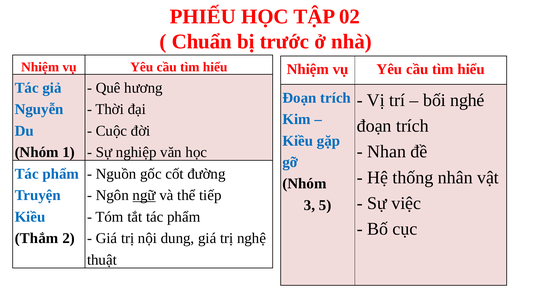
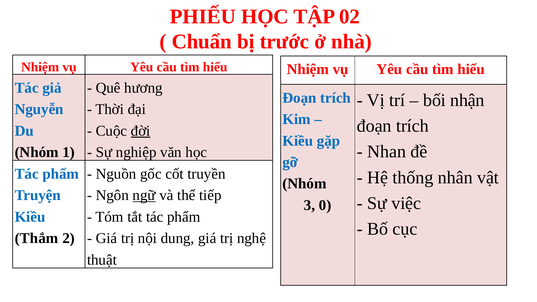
nghé: nghé -> nhận (467, 100)
đời underline: none -> present (141, 131)
đường: đường -> truyền (206, 174)
5: 5 -> 0 (325, 205)
